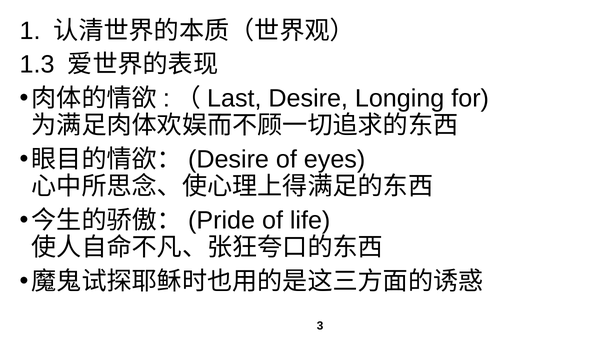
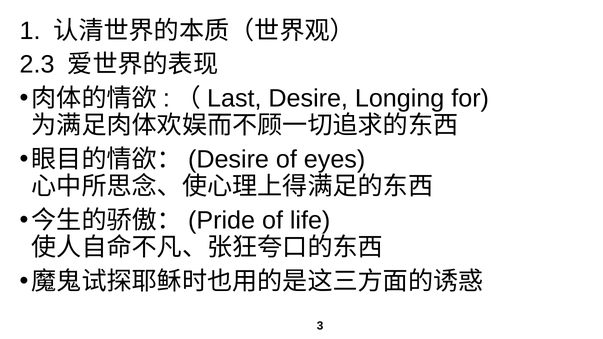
1.3: 1.3 -> 2.3 (37, 65)
